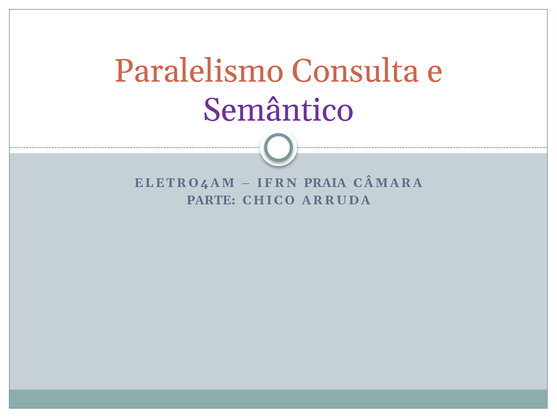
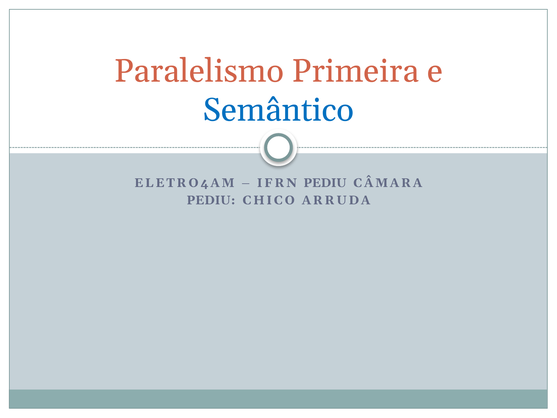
Consulta: Consulta -> Primeira (355, 71)
Semântico colour: purple -> blue (279, 110)
IFRN PRAIA: PRAIA -> PEDIU (325, 183)
PARTE: PARTE -> PEDIU (211, 200)
